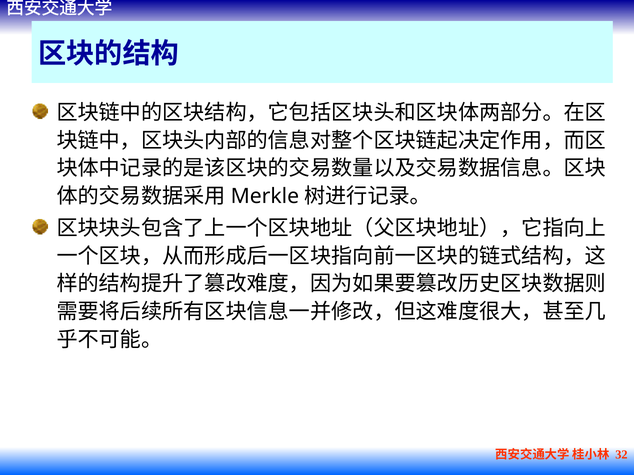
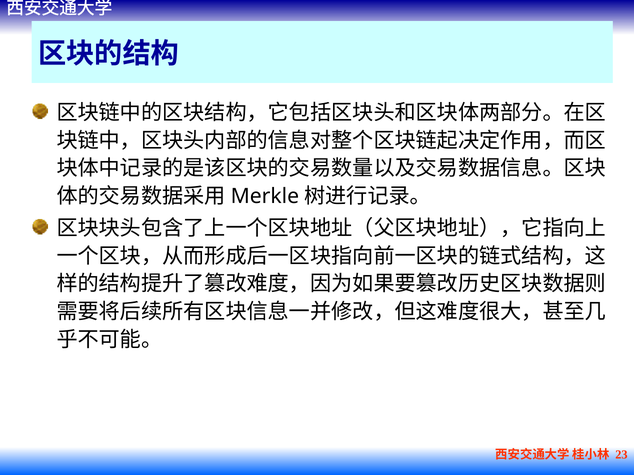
32: 32 -> 23 (621, 455)
